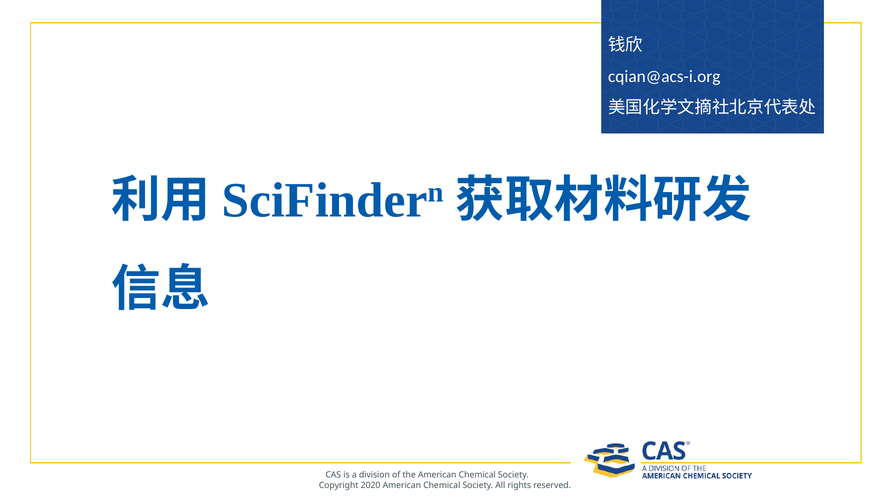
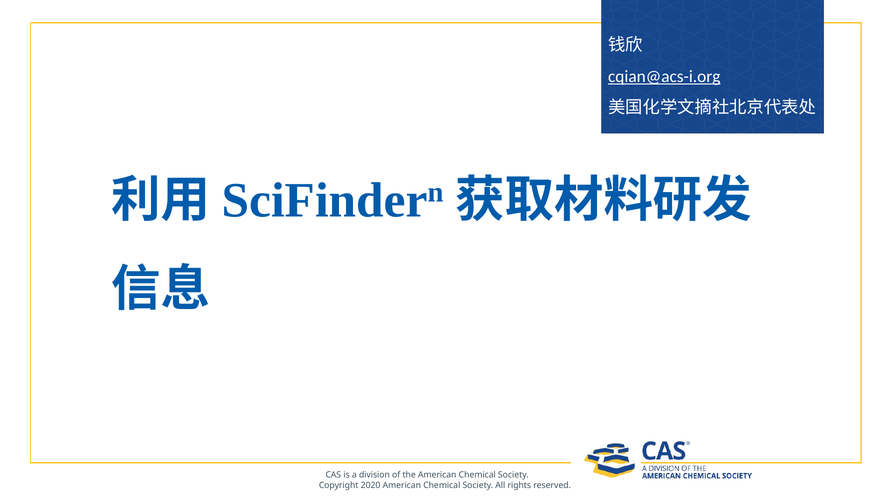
cqian@acs-i.org underline: none -> present (664, 76)
